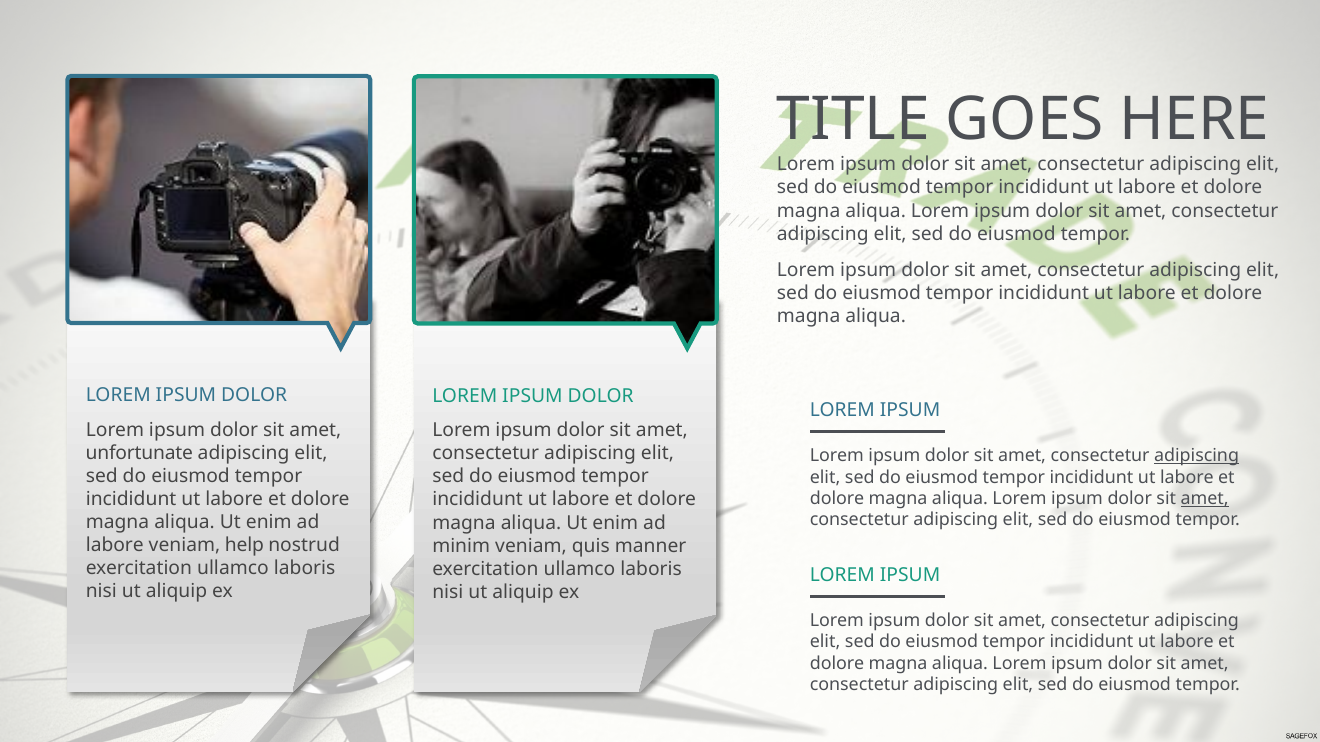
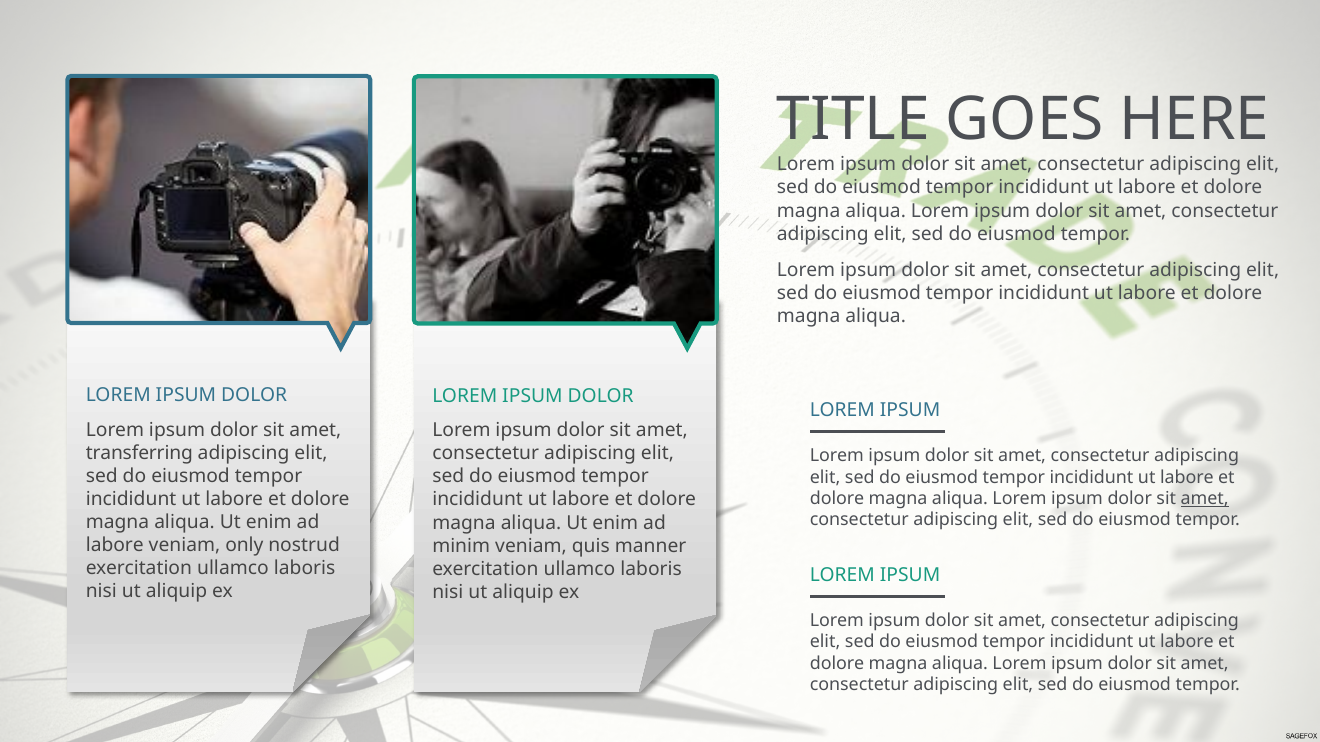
unfortunate: unfortunate -> transferring (139, 453)
adipiscing underline: present -> none (1197, 456)
help: help -> only (244, 546)
